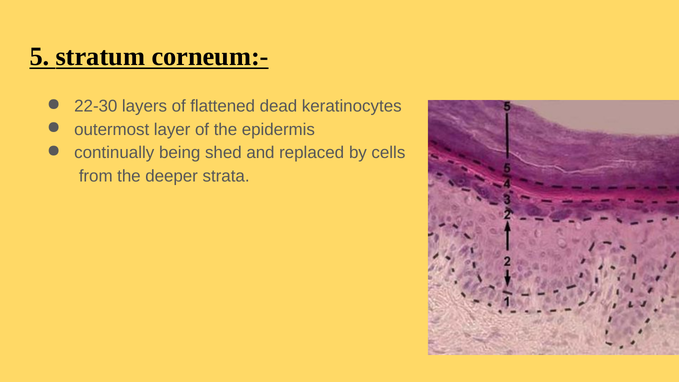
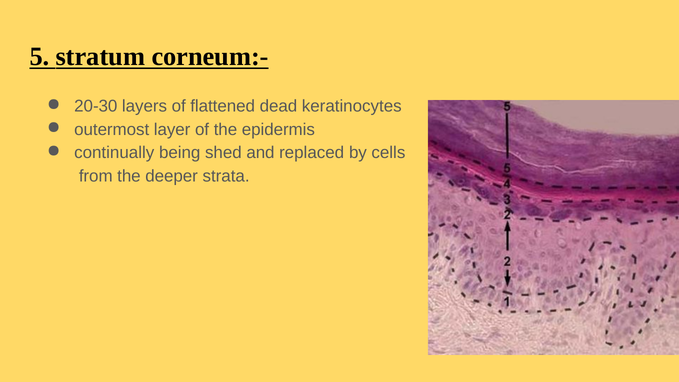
22-30: 22-30 -> 20-30 (96, 106)
